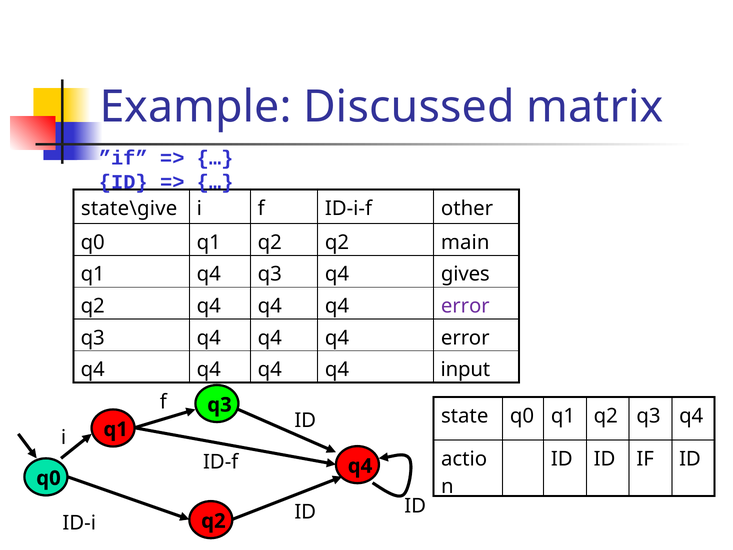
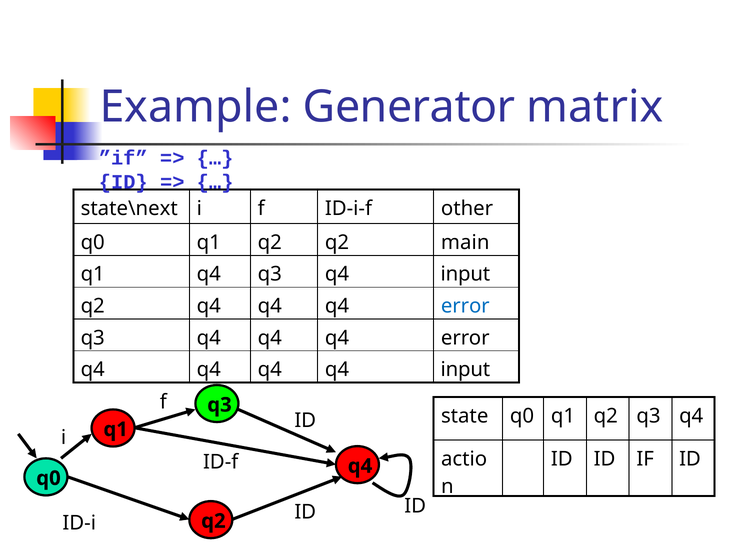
Discussed: Discussed -> Generator (409, 107)
state\give: state\give -> state\next (129, 208)
q3 q4 gives: gives -> input (465, 274)
error colour: purple -> blue (465, 306)
